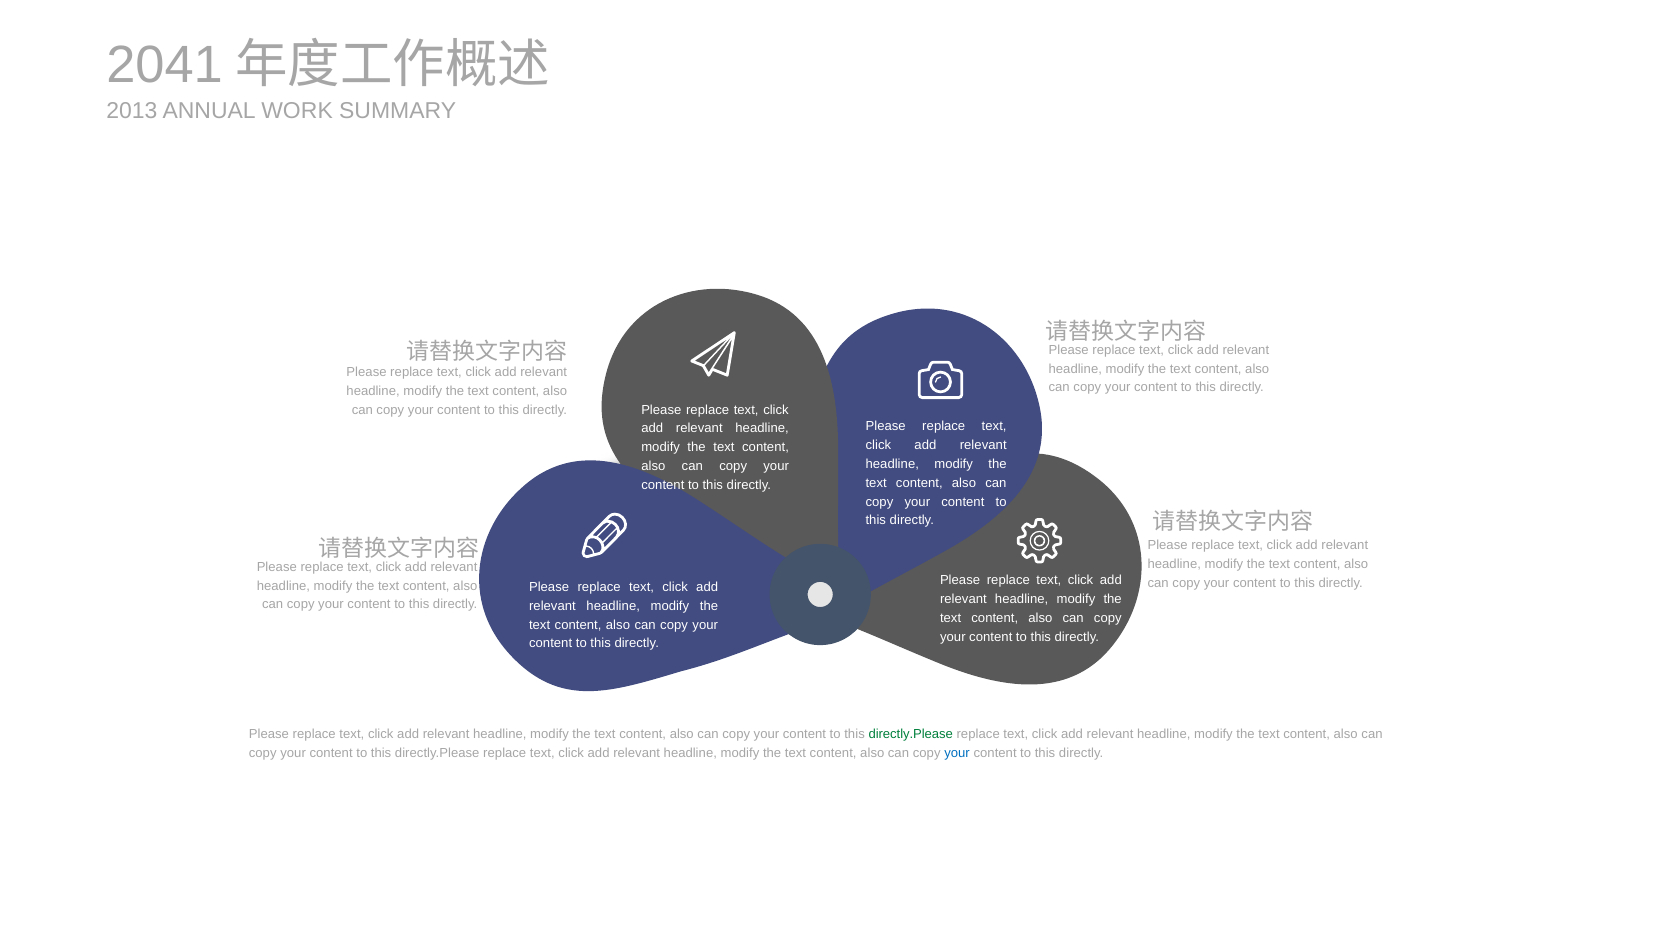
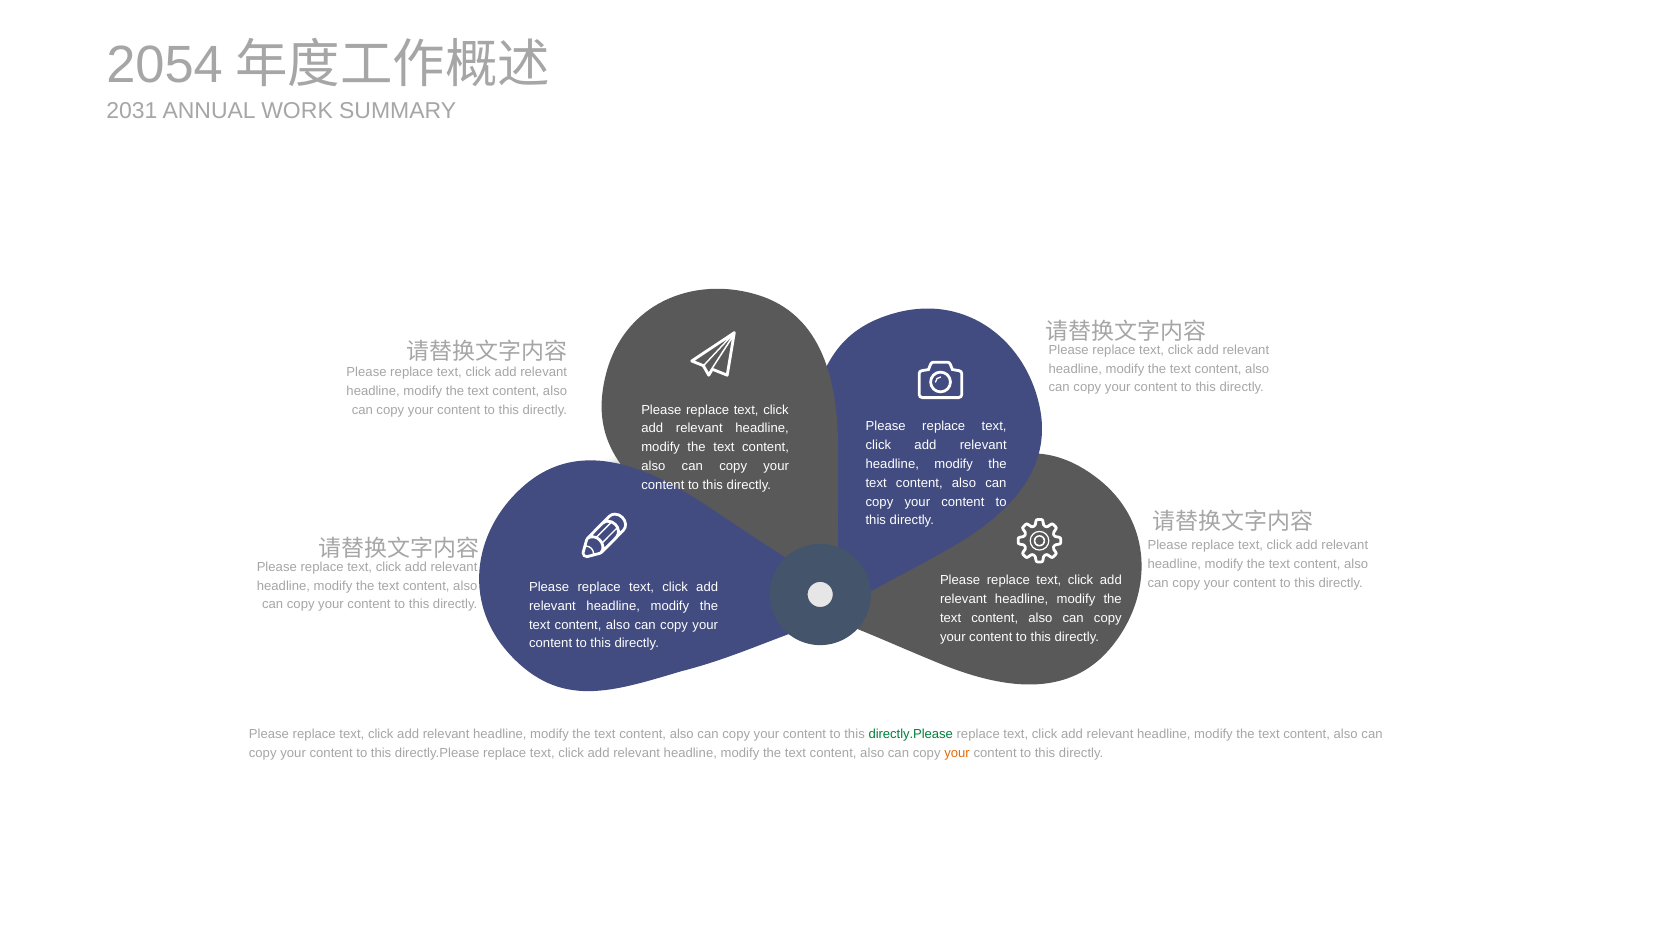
2041: 2041 -> 2054 (165, 66)
2013: 2013 -> 2031 (132, 111)
your colour: blue -> orange (957, 753)
